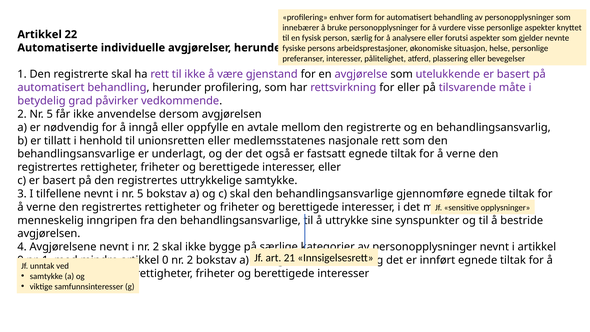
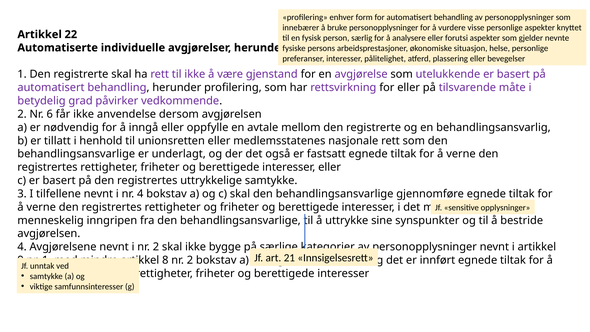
2 Nr 5: 5 -> 6 (50, 114)
i nr 5: 5 -> 4 (140, 194)
0: 0 -> 8 (165, 260)
